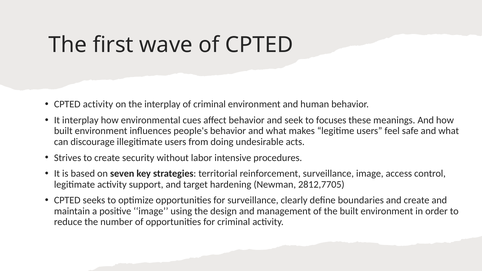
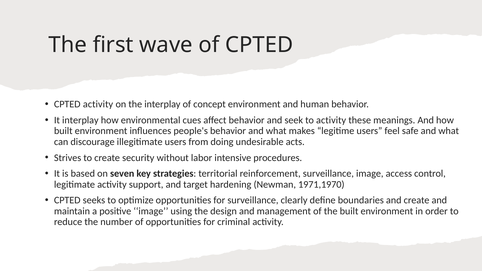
of criminal: criminal -> concept (210, 104)
to focuses: focuses -> activity (331, 120)
2812,7705: 2812,7705 -> 1971,1970 (321, 184)
